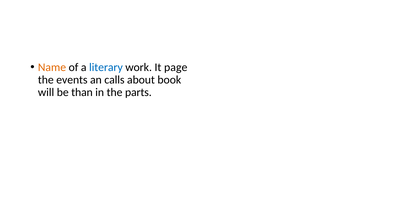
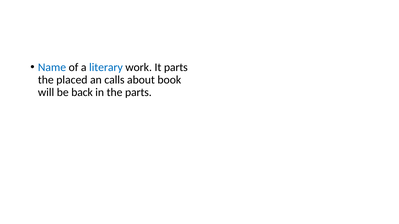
Name colour: orange -> blue (52, 67)
It page: page -> parts (176, 67)
events: events -> placed (72, 80)
than: than -> back (82, 93)
